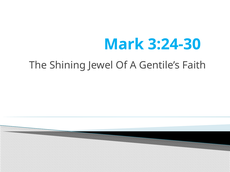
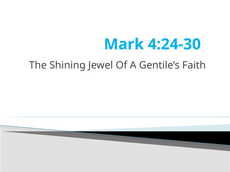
3:24-30: 3:24-30 -> 4:24-30 (174, 44)
